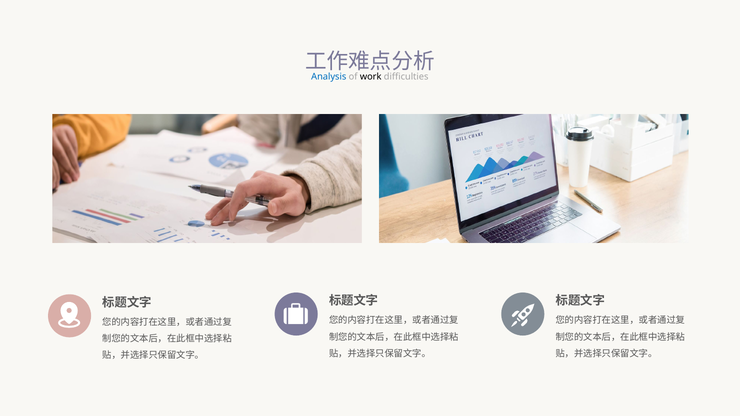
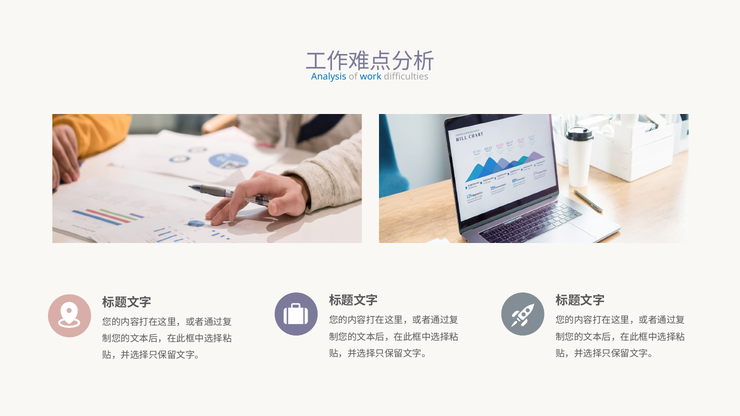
work colour: black -> blue (371, 77)
